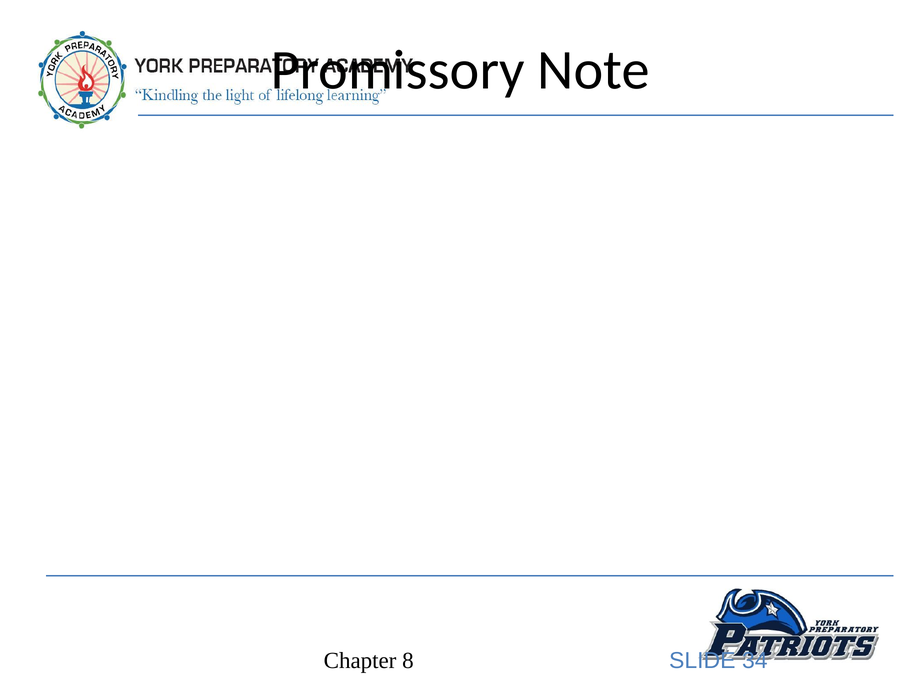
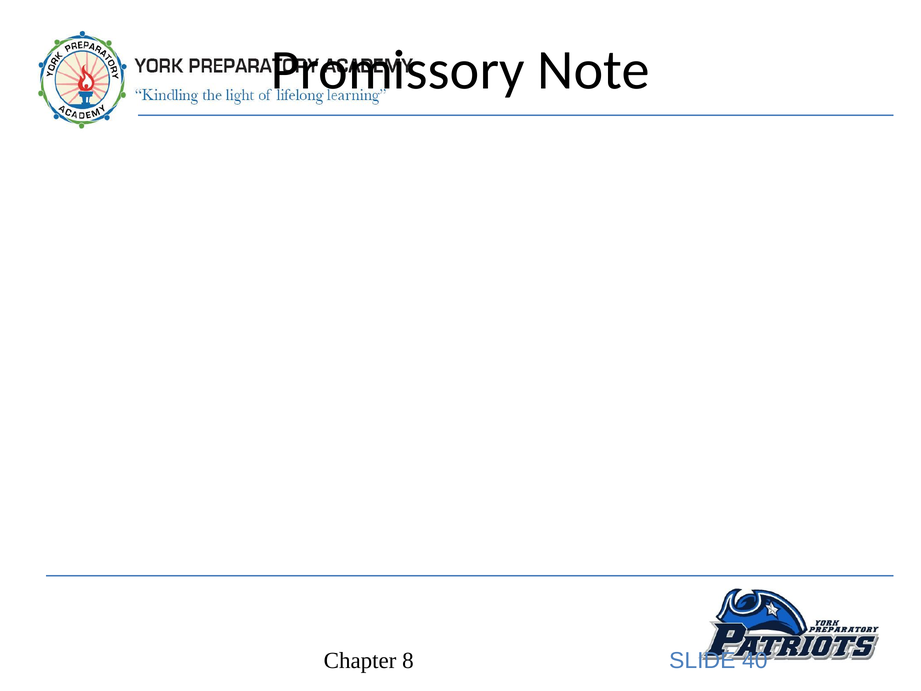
34: 34 -> 40 (755, 660)
